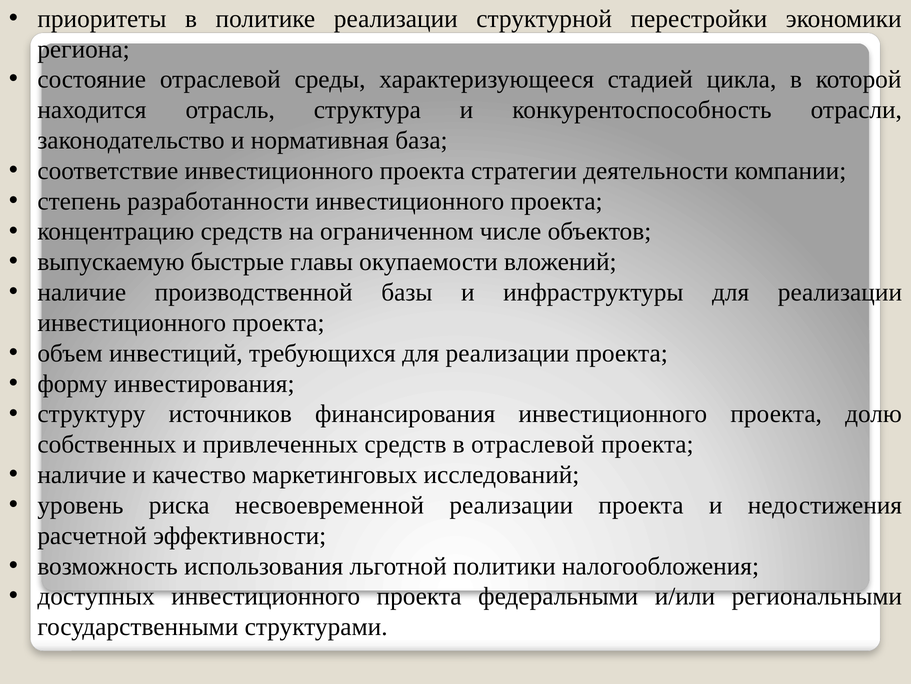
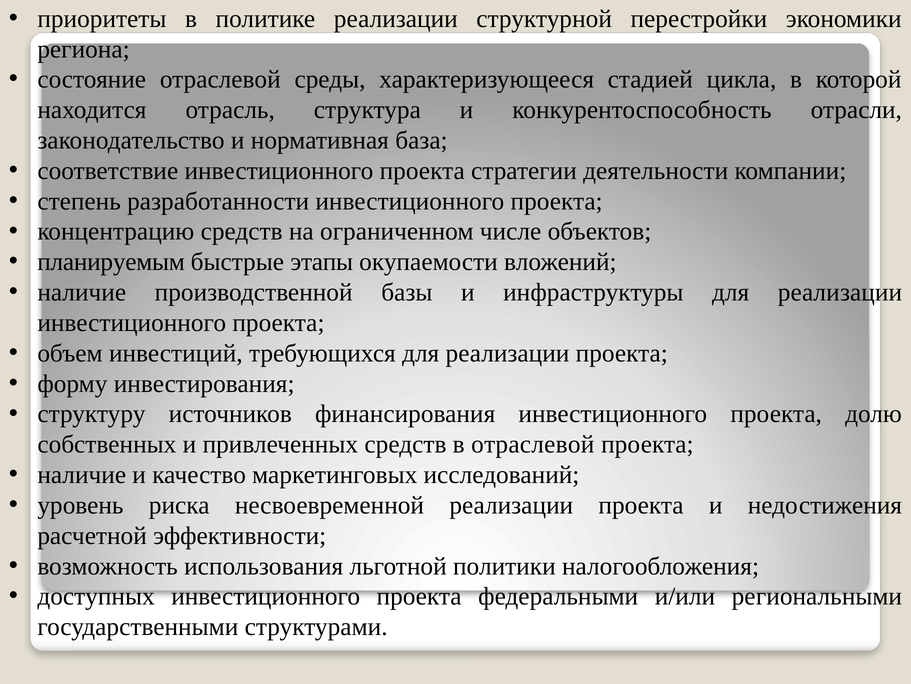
выпускаемую: выпускаемую -> планируемым (111, 262)
главы: главы -> этапы (322, 262)
